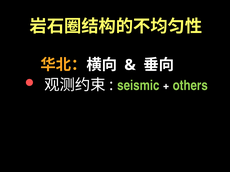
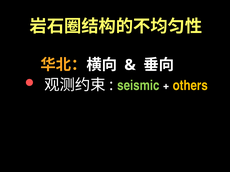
others colour: light green -> yellow (190, 86)
